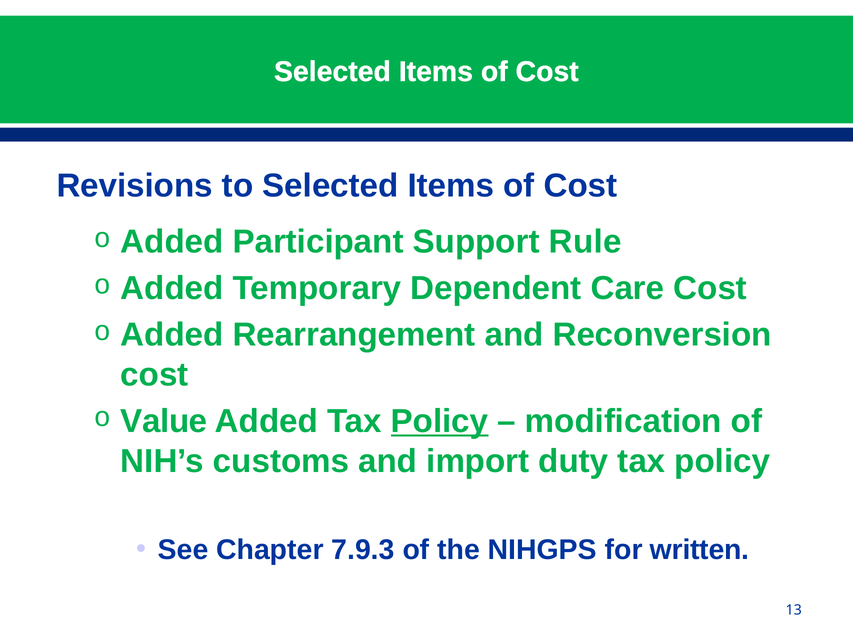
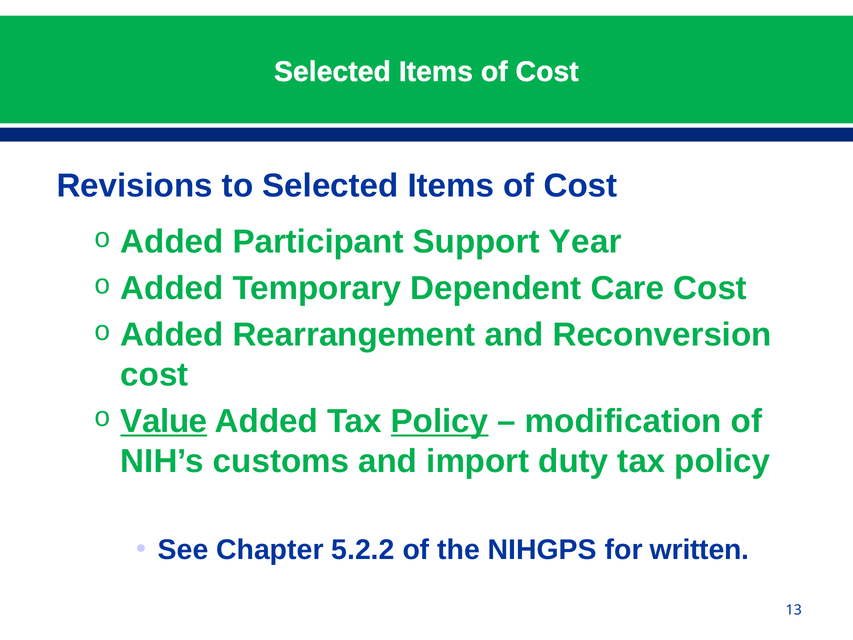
Rule: Rule -> Year (585, 242)
Value underline: none -> present (164, 421)
7.9.3: 7.9.3 -> 5.2.2 (363, 550)
